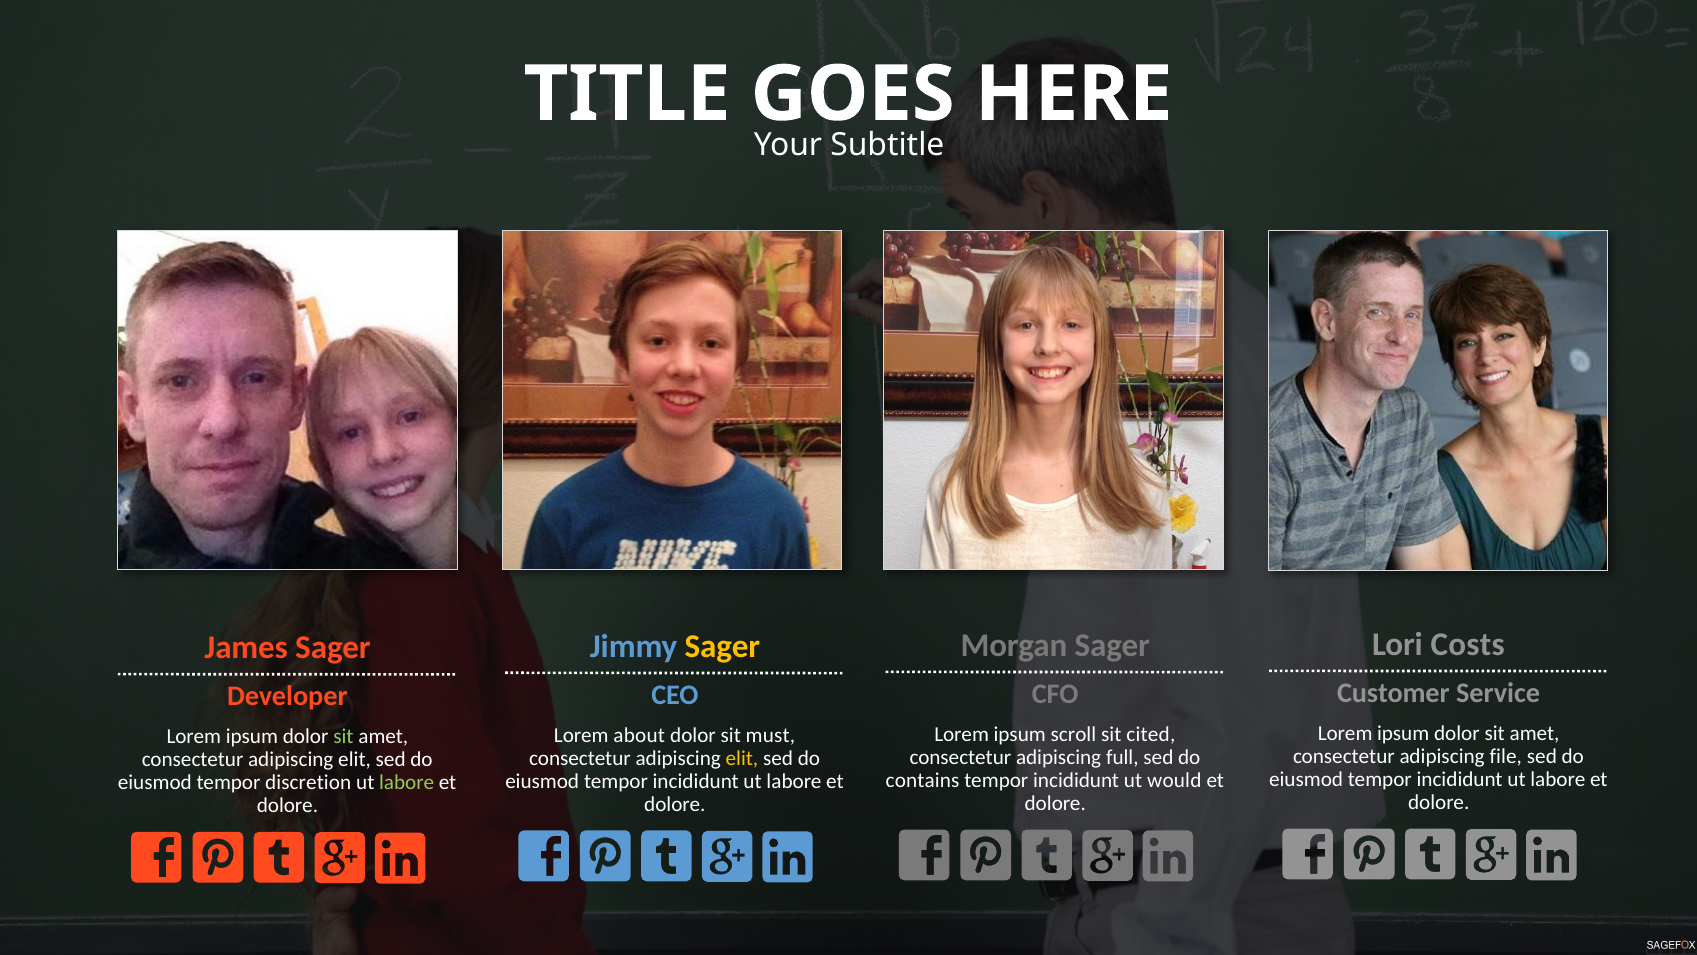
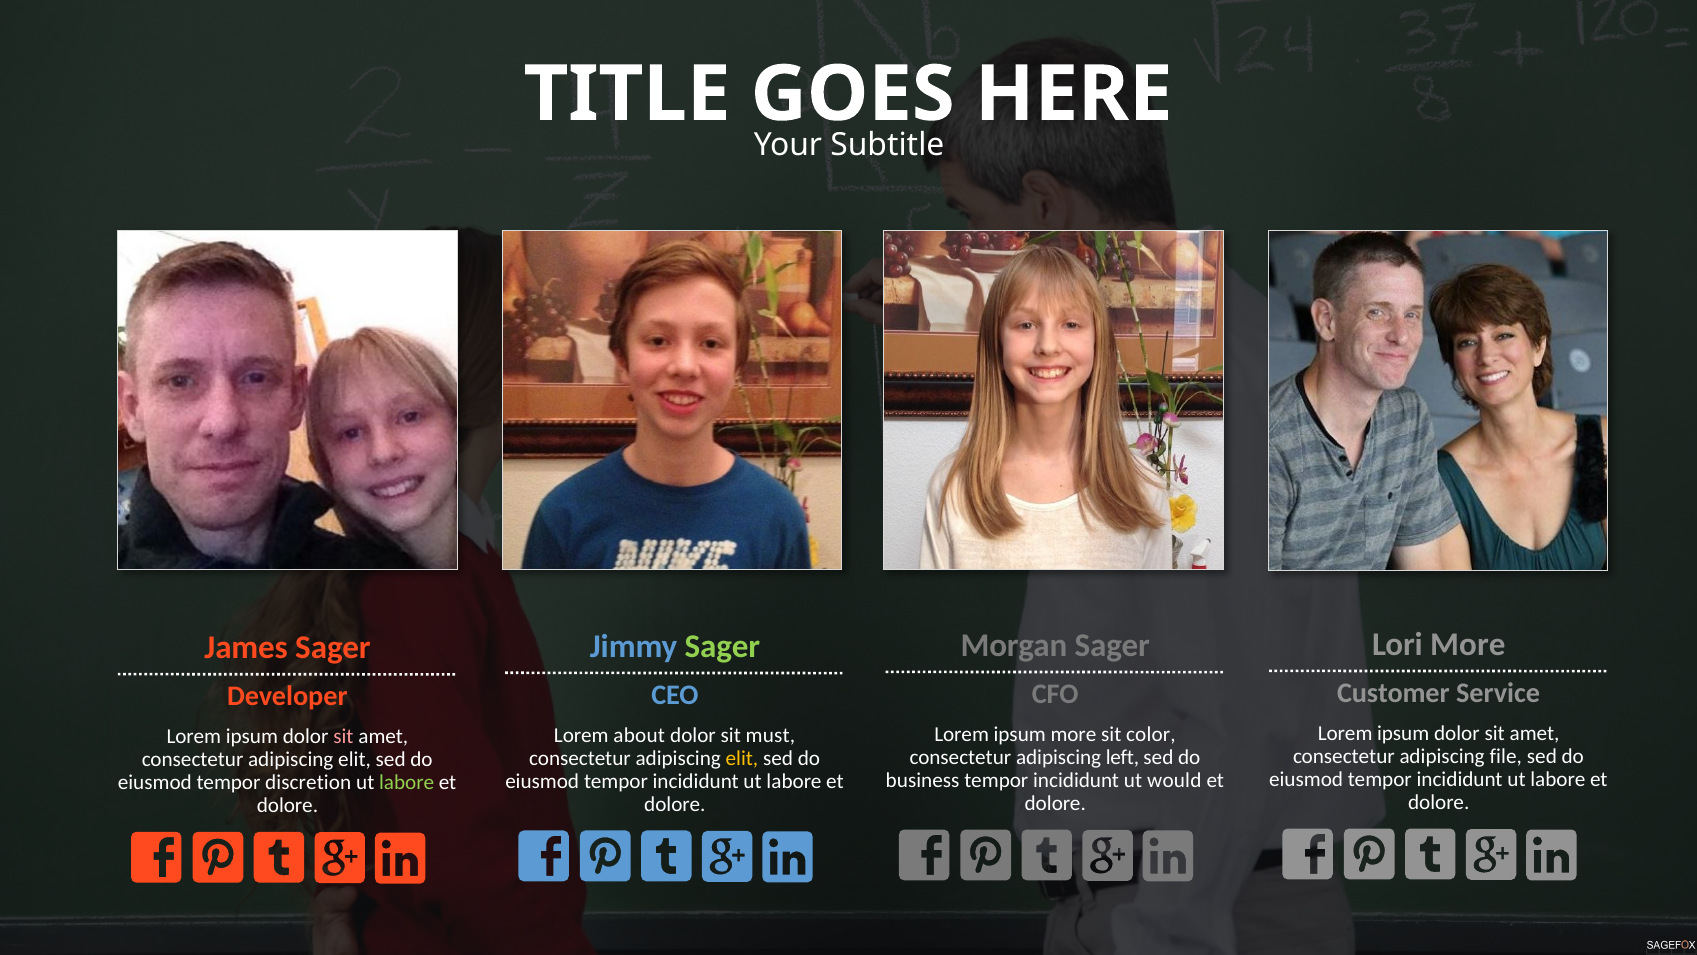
Lori Costs: Costs -> More (1468, 644)
Sager colour: yellow -> light green (722, 646)
ipsum scroll: scroll -> more (1073, 734)
cited: cited -> color (1151, 734)
sit colour: light green -> pink (343, 736)
full: full -> left (1122, 757)
contains: contains -> business (923, 780)
